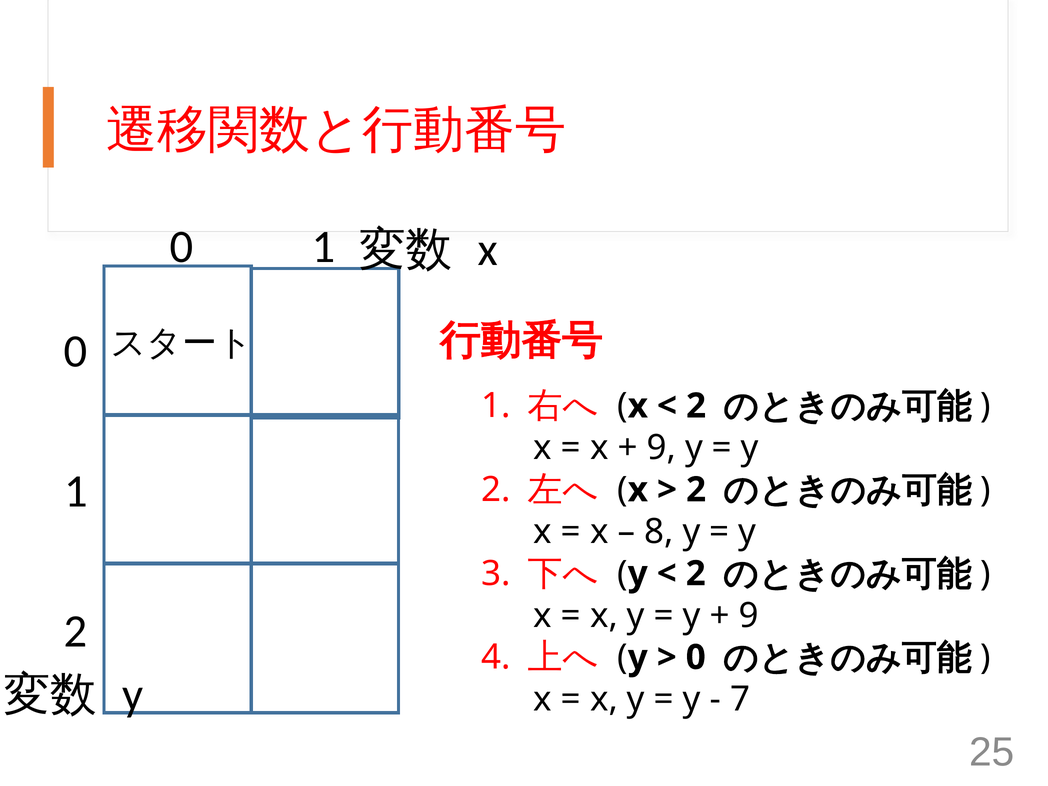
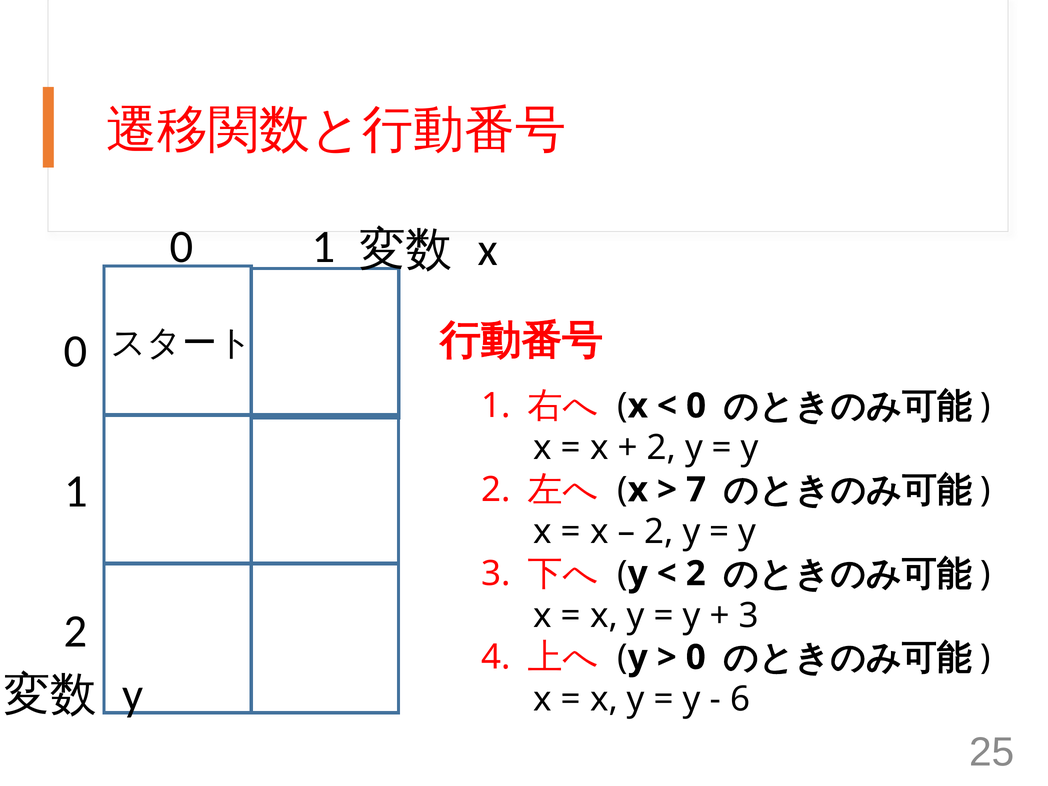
2: 2 -> 0 (696, 406)
9: 9 -> 2 (661, 448)
2: 2 -> 7 (696, 490)
8: 8 -> 2 (659, 532)
9: 9 -> 3 (749, 616)
7: 7 -> 6 (740, 699)
